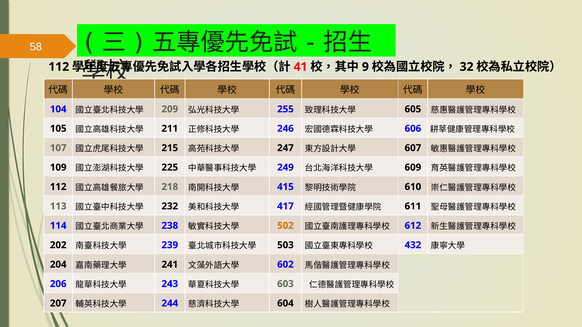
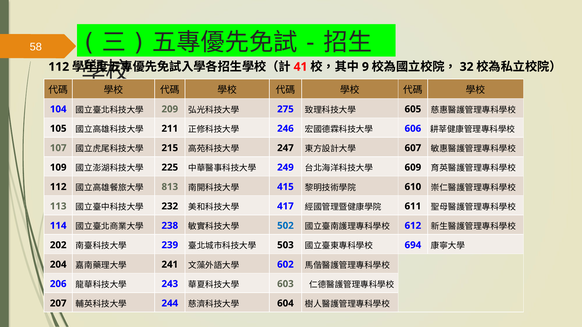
255: 255 -> 275 (285, 109)
218: 218 -> 813 (170, 187)
502 colour: orange -> blue (285, 226)
432: 432 -> 694 (413, 245)
